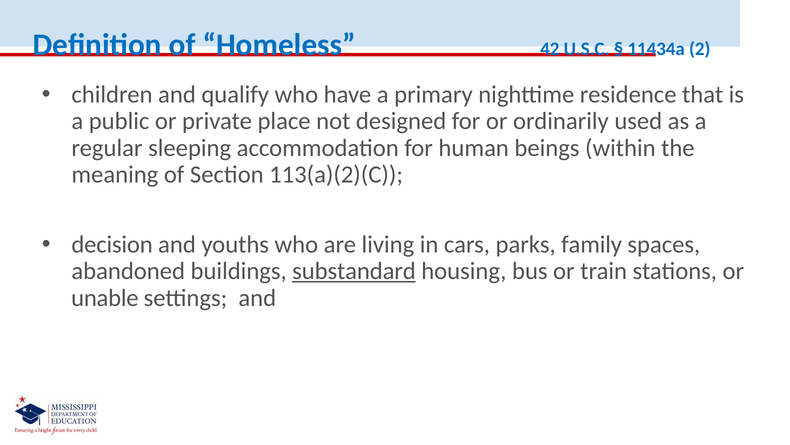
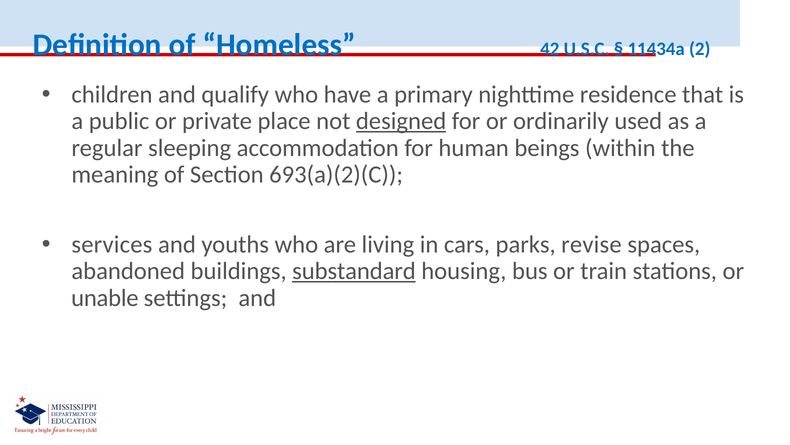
designed underline: none -> present (401, 121)
113(a)(2)(C: 113(a)(2)(C -> 693(a)(2)(C (336, 174)
decision: decision -> services (112, 244)
family: family -> revise (591, 244)
